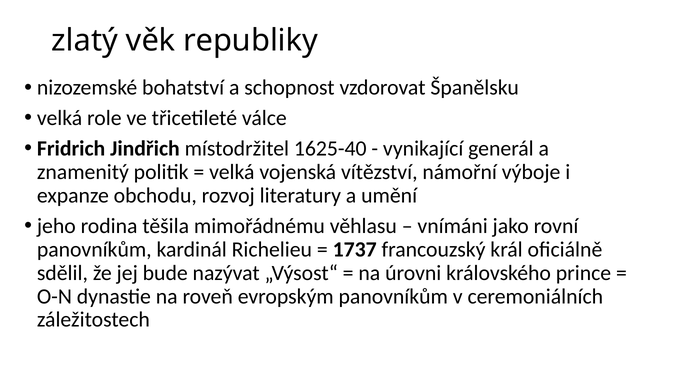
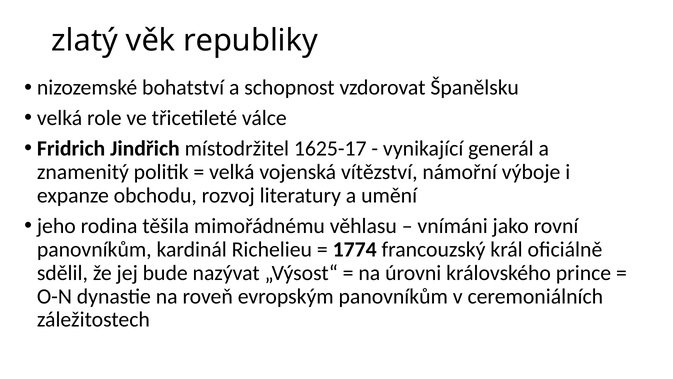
1625-40: 1625-40 -> 1625-17 (330, 148)
1737: 1737 -> 1774 (355, 249)
